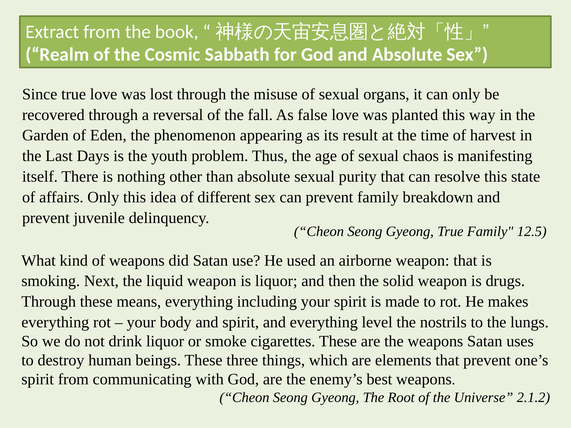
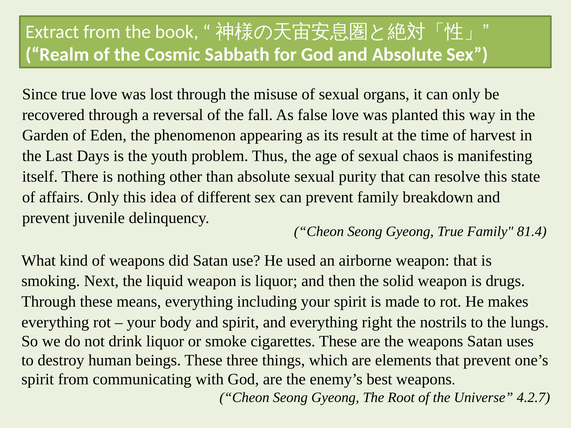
12.5: 12.5 -> 81.4 (532, 231)
level: level -> right (377, 322)
2.1.2: 2.1.2 -> 4.2.7 (533, 398)
